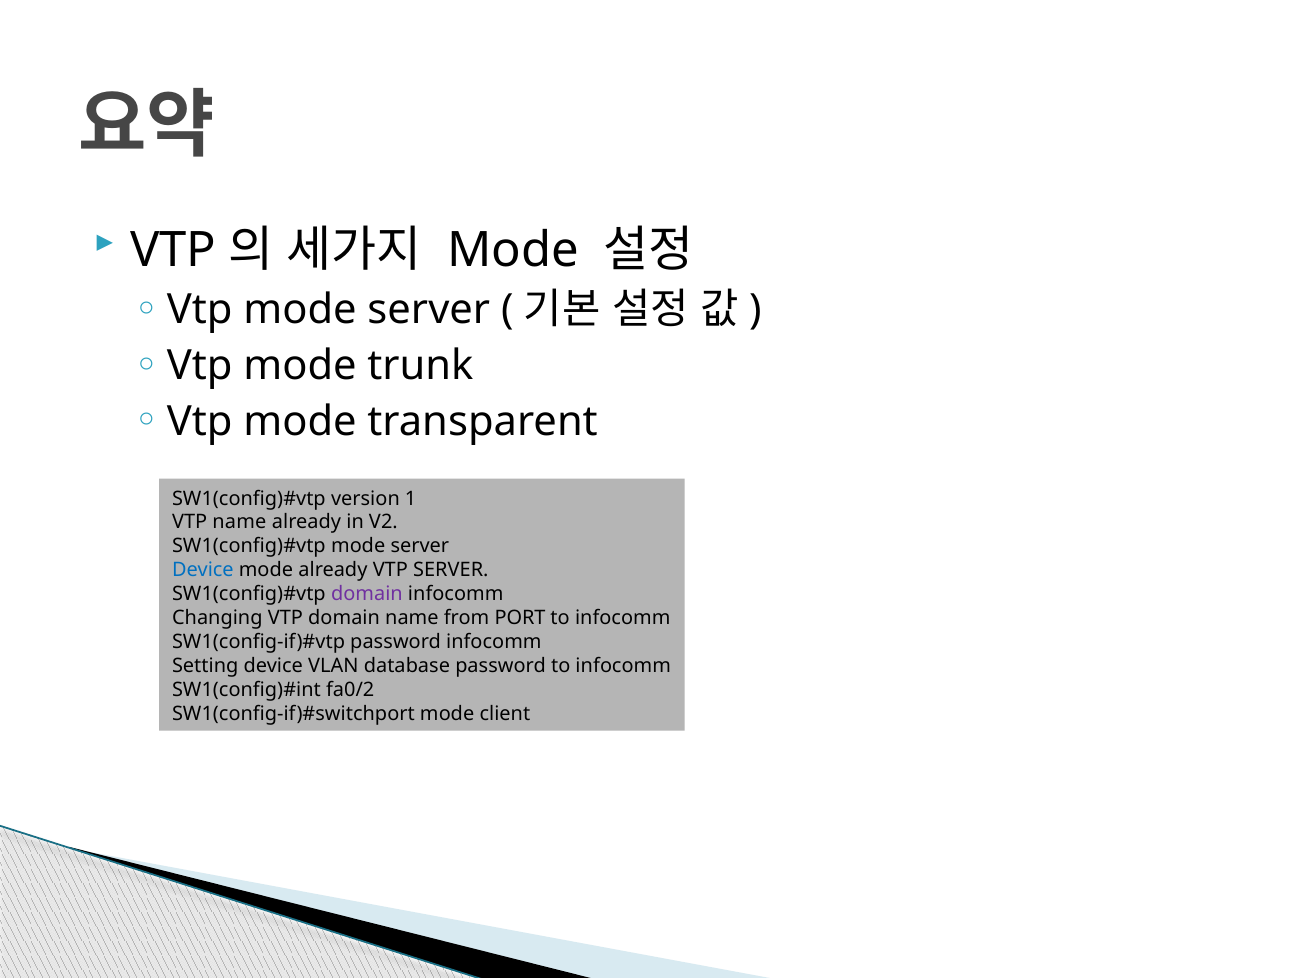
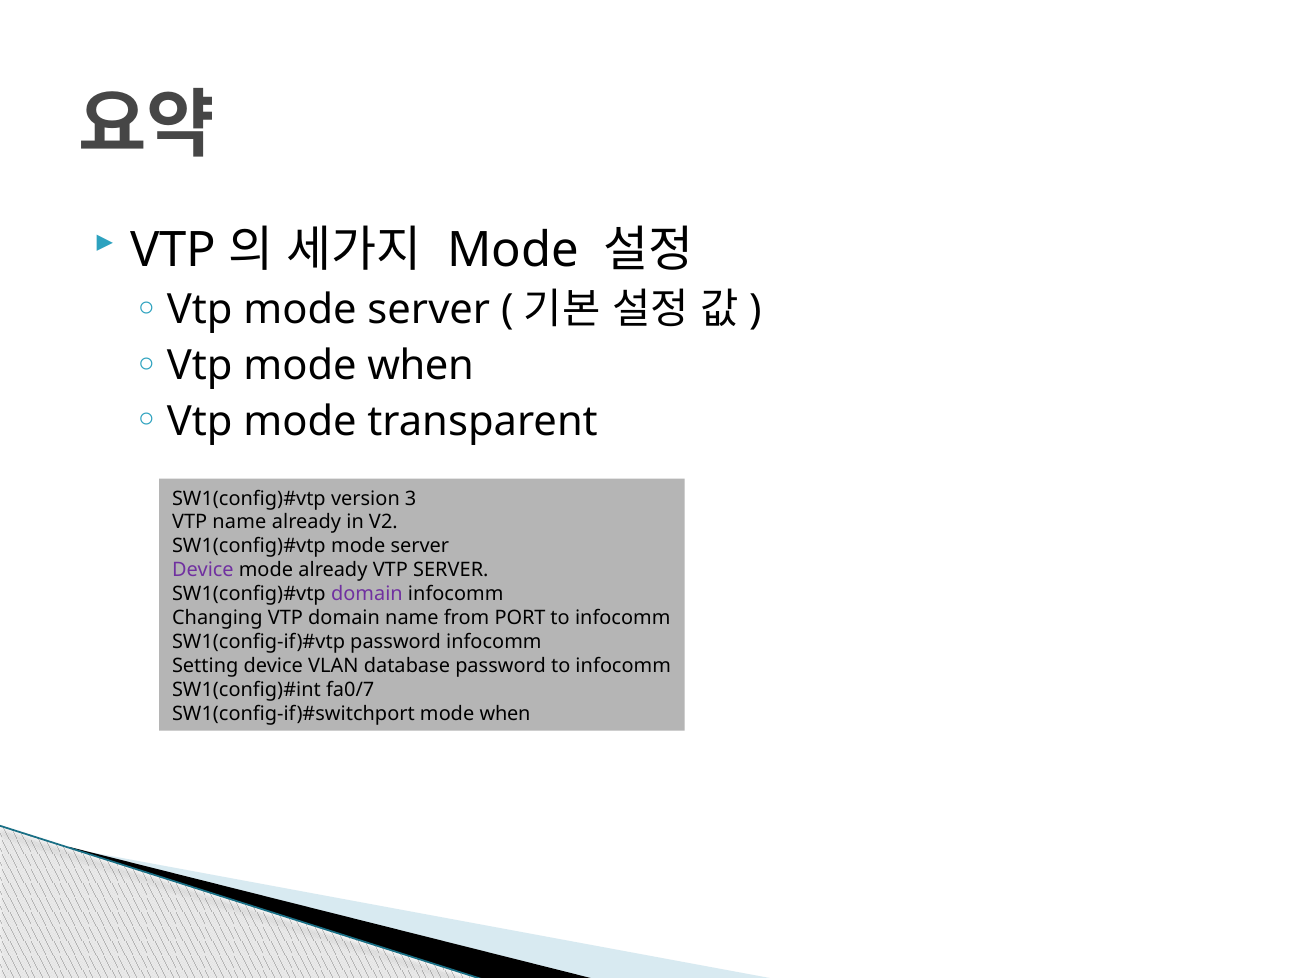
Vtp mode trunk: trunk -> when (421, 366)
1: 1 -> 3 (411, 499)
Device colour: blue -> purple (203, 571)
fa0/2: fa0/2 -> fa0/7 (350, 690)
client: client -> when (505, 714)
